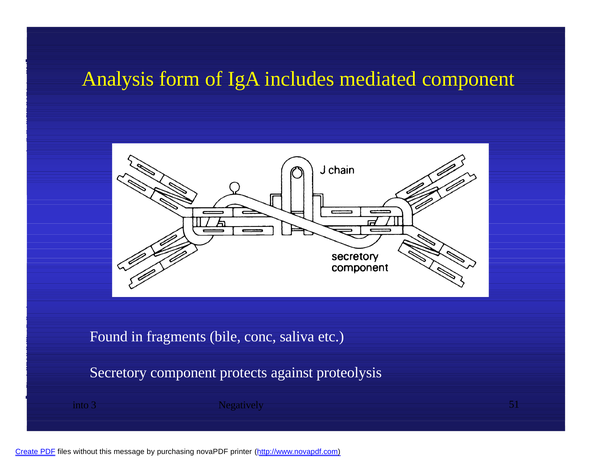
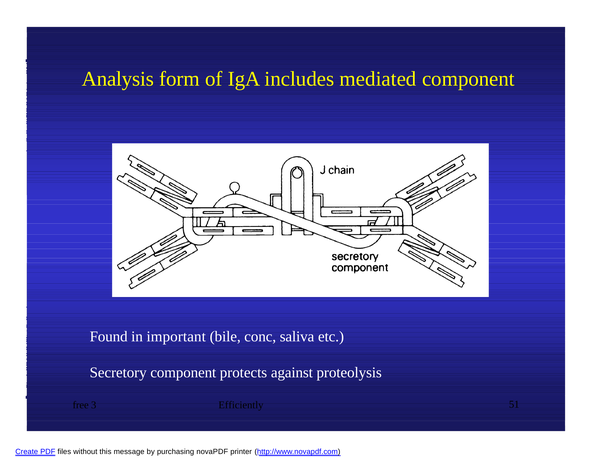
fragments: fragments -> important (176, 336)
into: into -> free (81, 405)
Negatively: Negatively -> Efficiently (241, 405)
